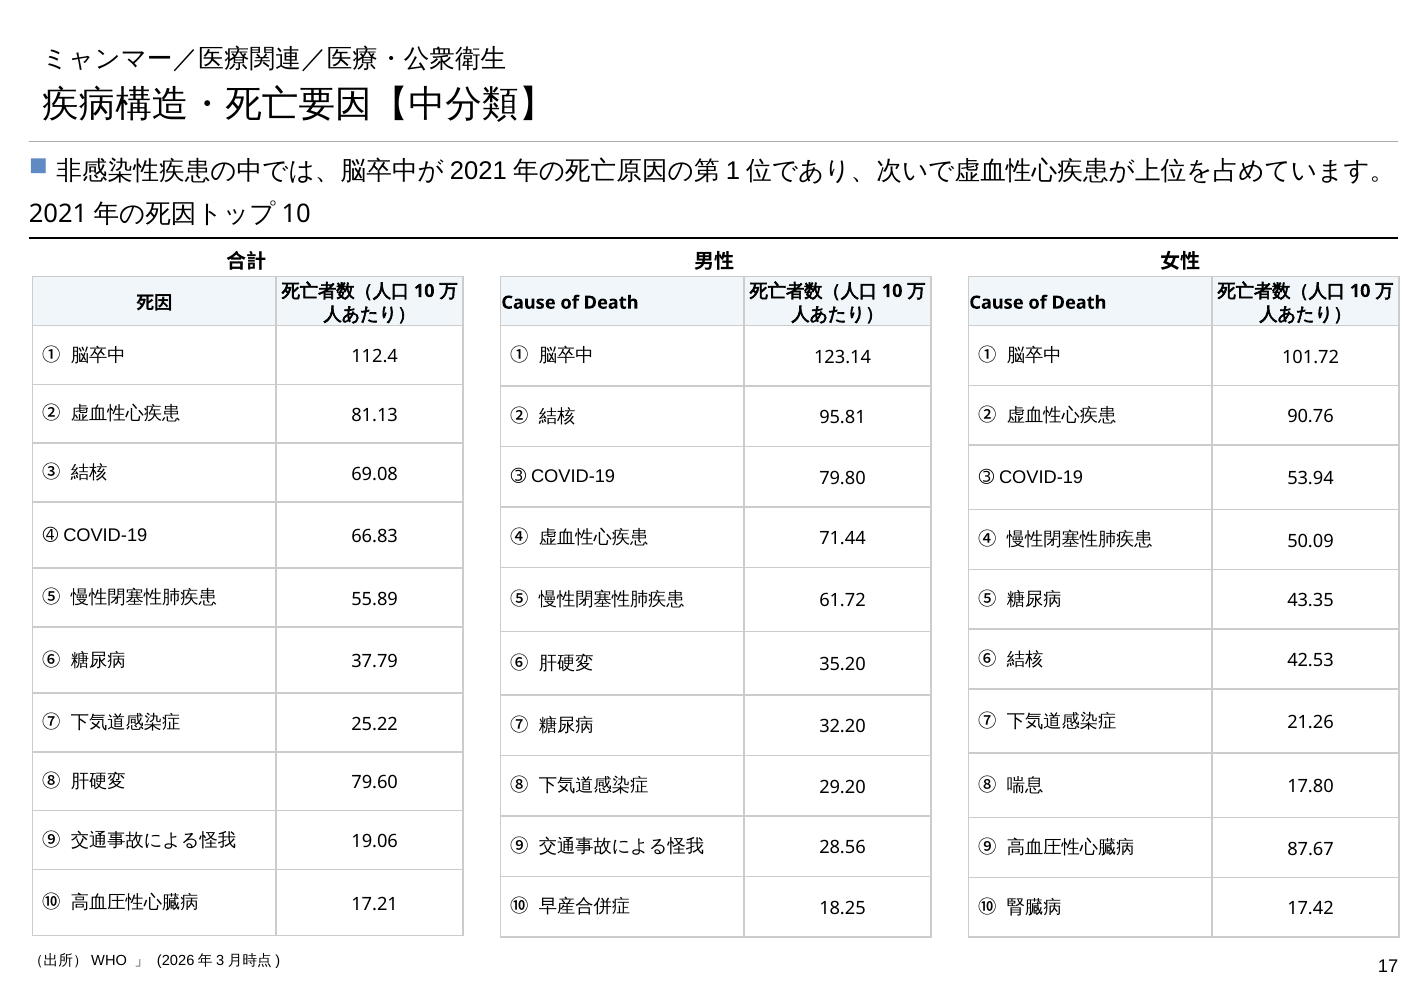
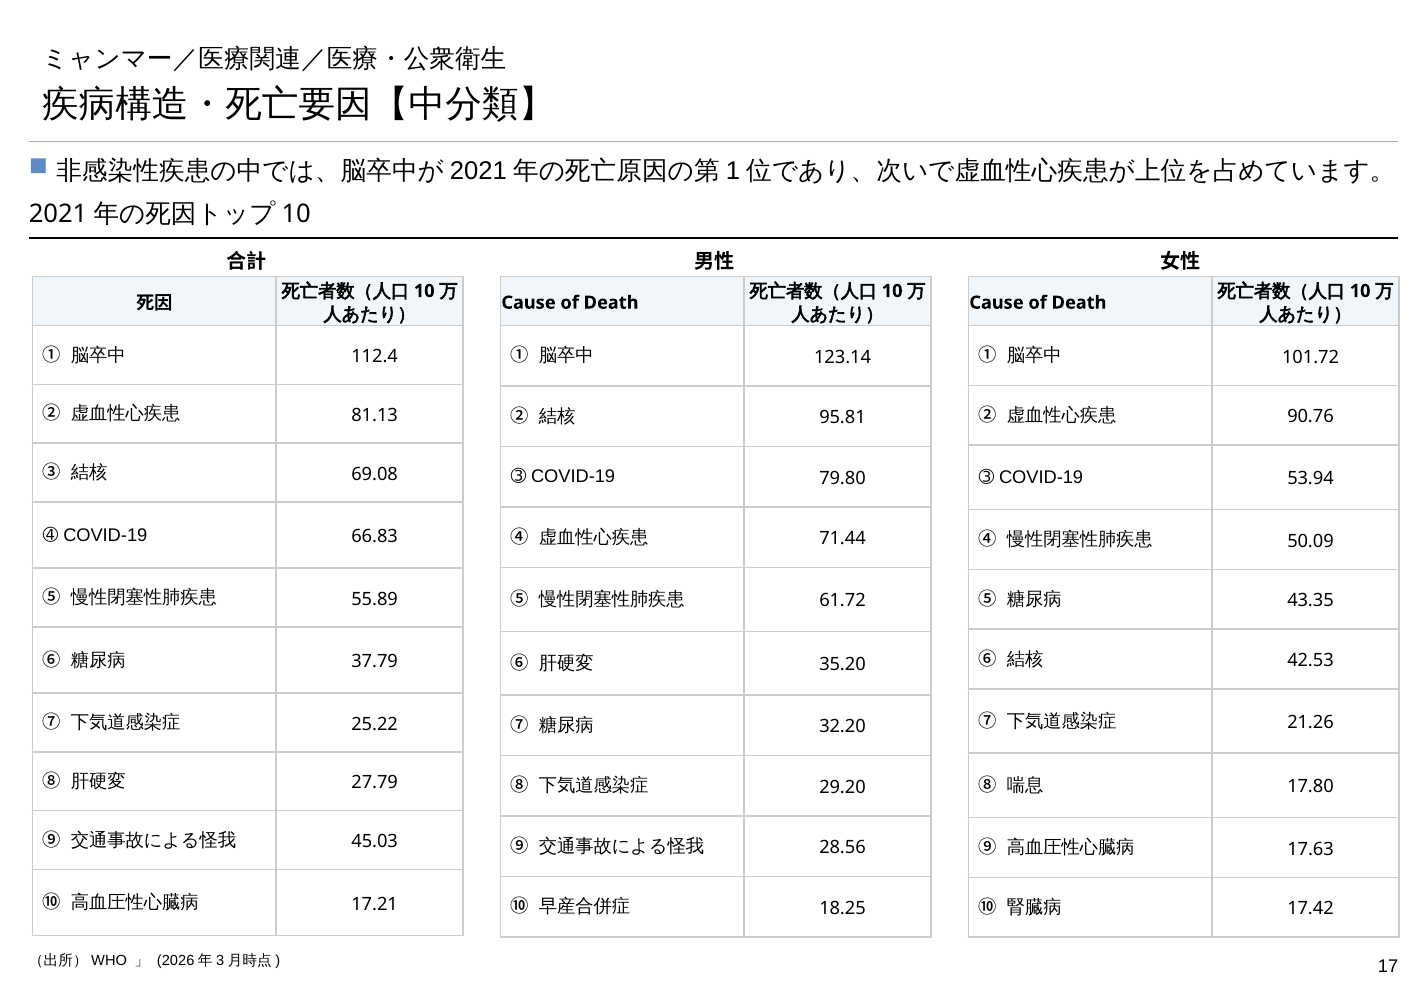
79.60: 79.60 -> 27.79 (375, 783)
19.06: 19.06 -> 45.03 (375, 841)
87.67: 87.67 -> 17.63 (1311, 849)
